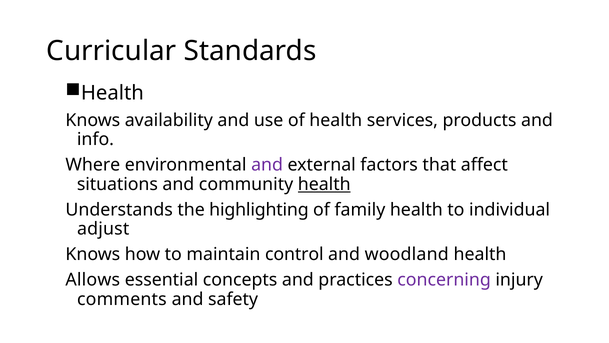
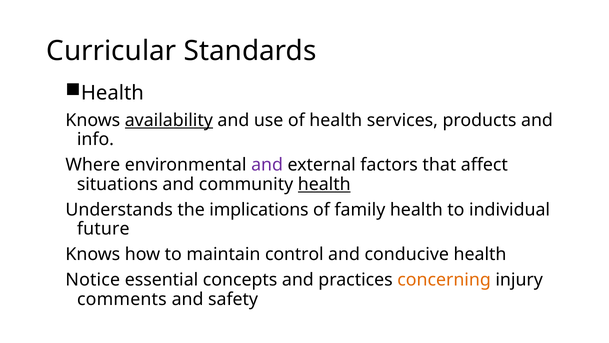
availability underline: none -> present (169, 120)
highlighting: highlighting -> implications (259, 209)
adjust: adjust -> future (103, 229)
woodland: woodland -> conducive (407, 254)
Allows: Allows -> Notice (93, 280)
concerning colour: purple -> orange (444, 280)
